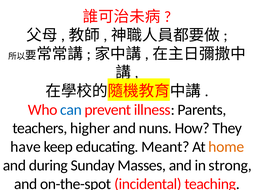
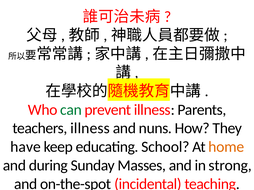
can colour: blue -> green (71, 110)
teachers higher: higher -> illness (90, 129)
Meant: Meant -> School (165, 147)
